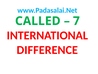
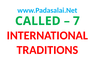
DIFFERENCE: DIFFERENCE -> TRADITIONS (47, 50)
